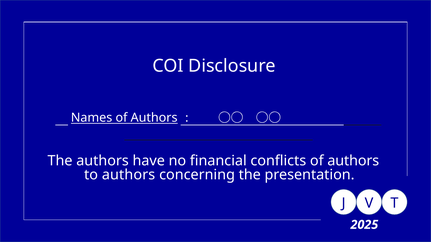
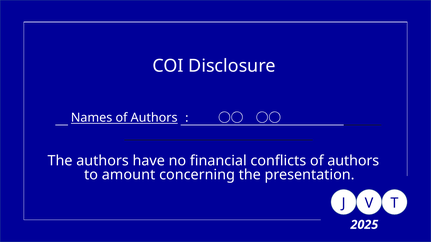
to authors: authors -> amount (129, 175)
